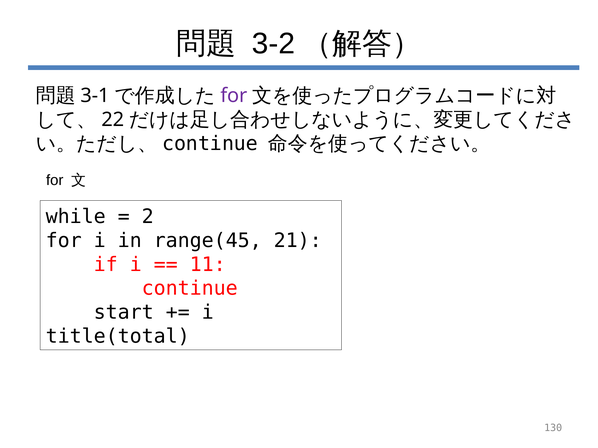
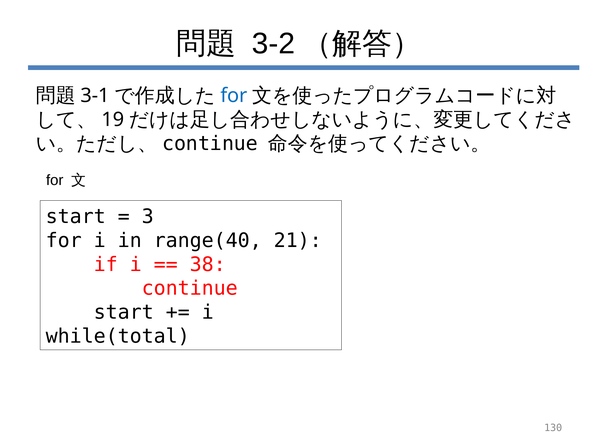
for colour: purple -> blue (234, 96)
22: 22 -> 19 (113, 120)
while: while -> start (76, 217)
2: 2 -> 3 (148, 217)
range(45: range(45 -> range(40 (208, 241)
11: 11 -> 38 (208, 265)
title(total: title(total -> while(total (118, 337)
